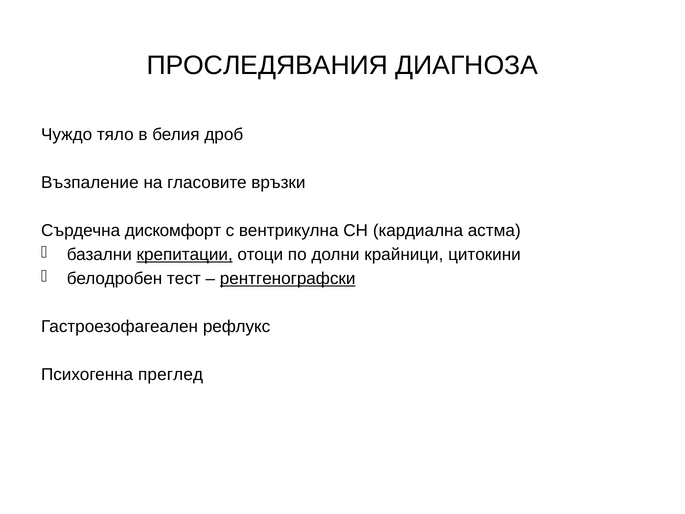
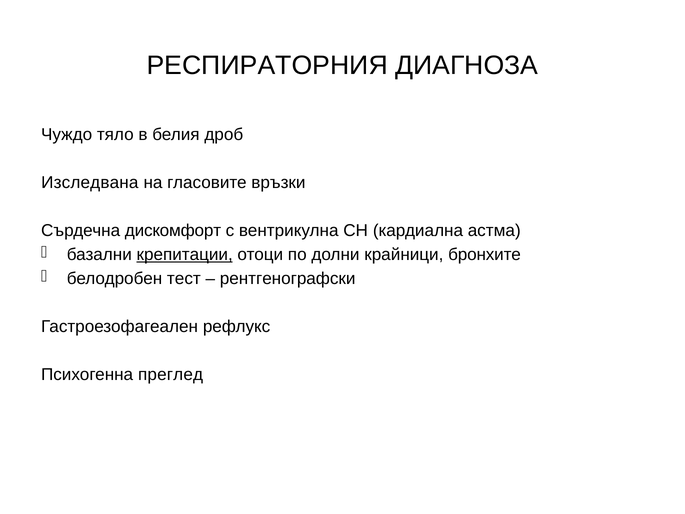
ПРОСЛЕДЯВАНИЯ: ПРОСЛЕДЯВАНИЯ -> РЕСПИРАТОРНИЯ (267, 65)
Възпаление: Възпаление -> Изследвана (90, 183)
цитокини: цитокини -> бронхите (485, 255)
рентгенографски underline: present -> none (288, 279)
